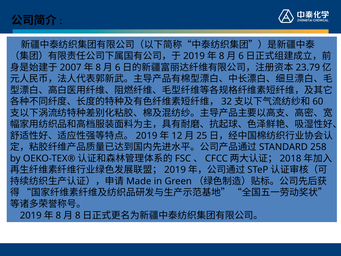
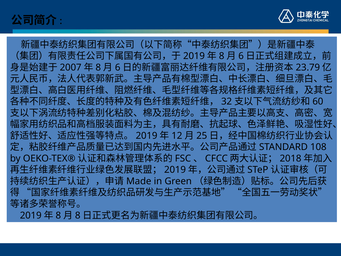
258: 258 -> 108 (318, 147)
